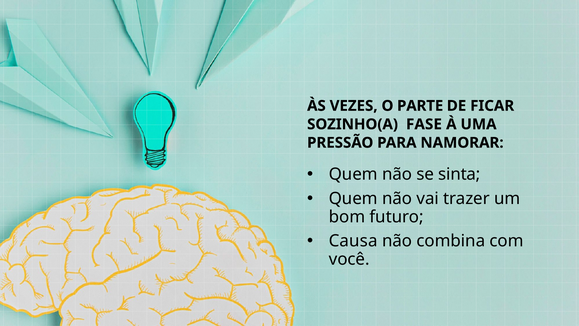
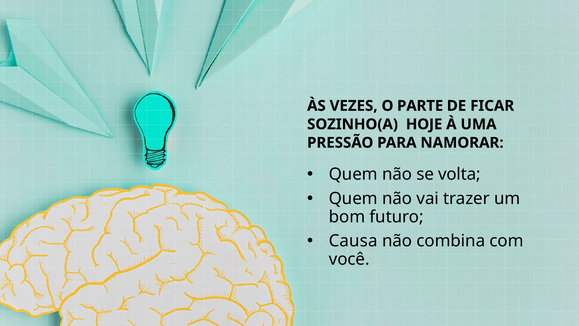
FASE: FASE -> HOJE (424, 124)
sinta: sinta -> volta (459, 174)
